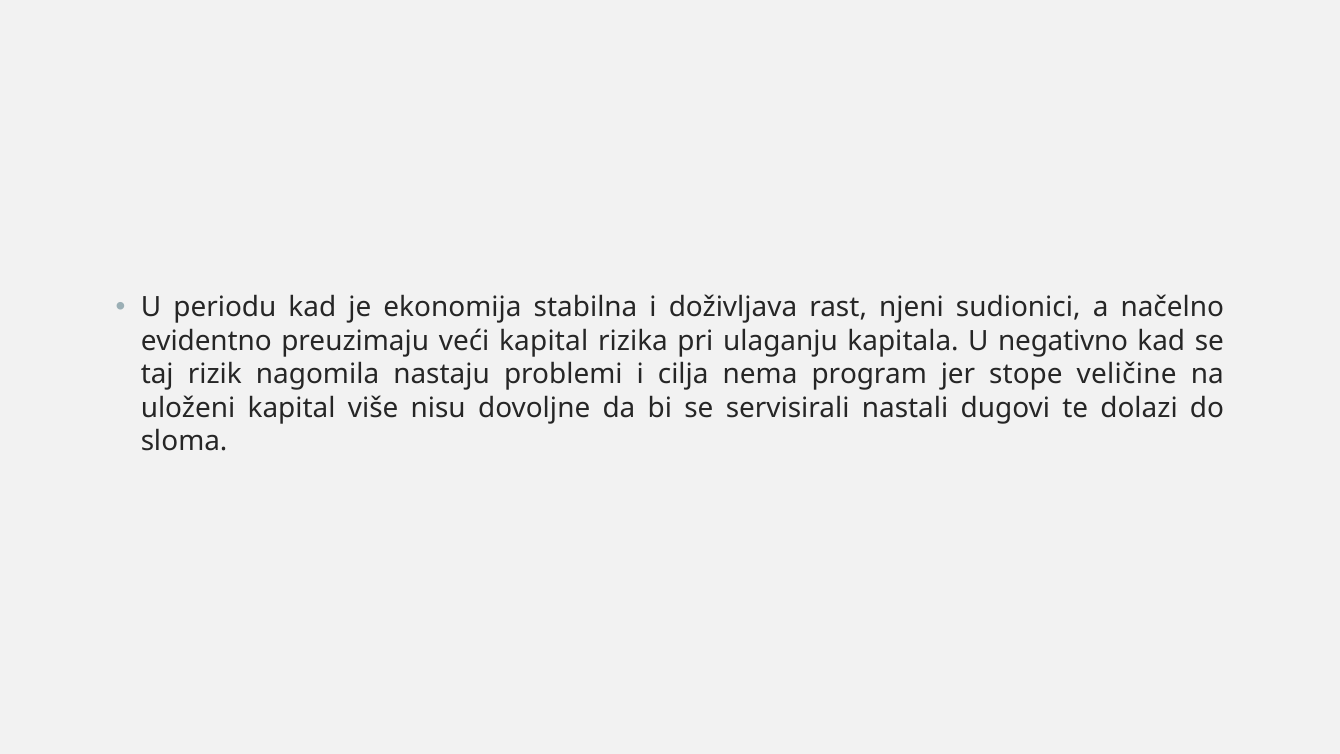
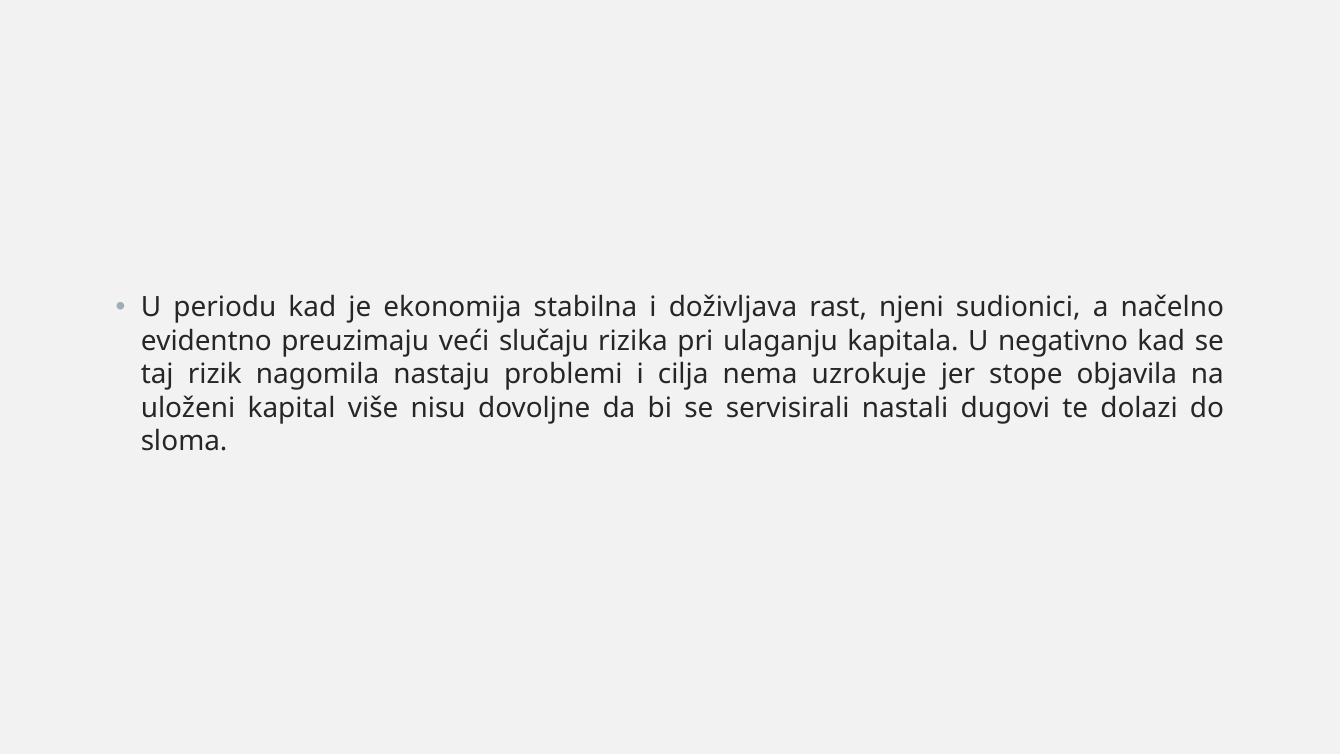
veći kapital: kapital -> slučaju (544, 341)
program: program -> uzrokuje (869, 374)
veličine: veličine -> objavila (1127, 374)
